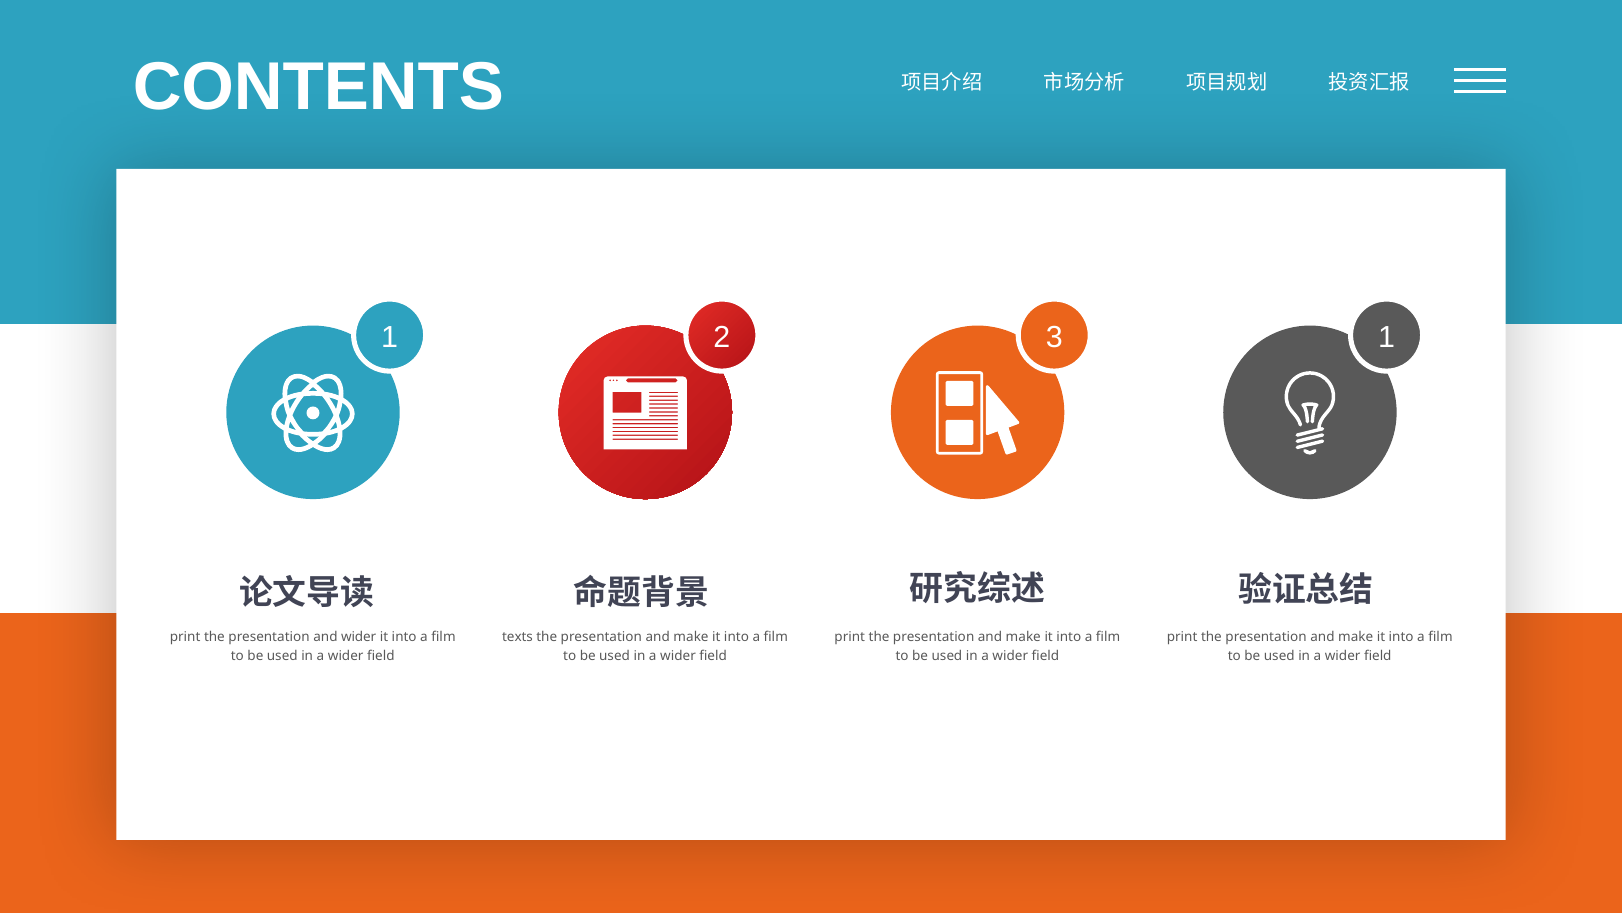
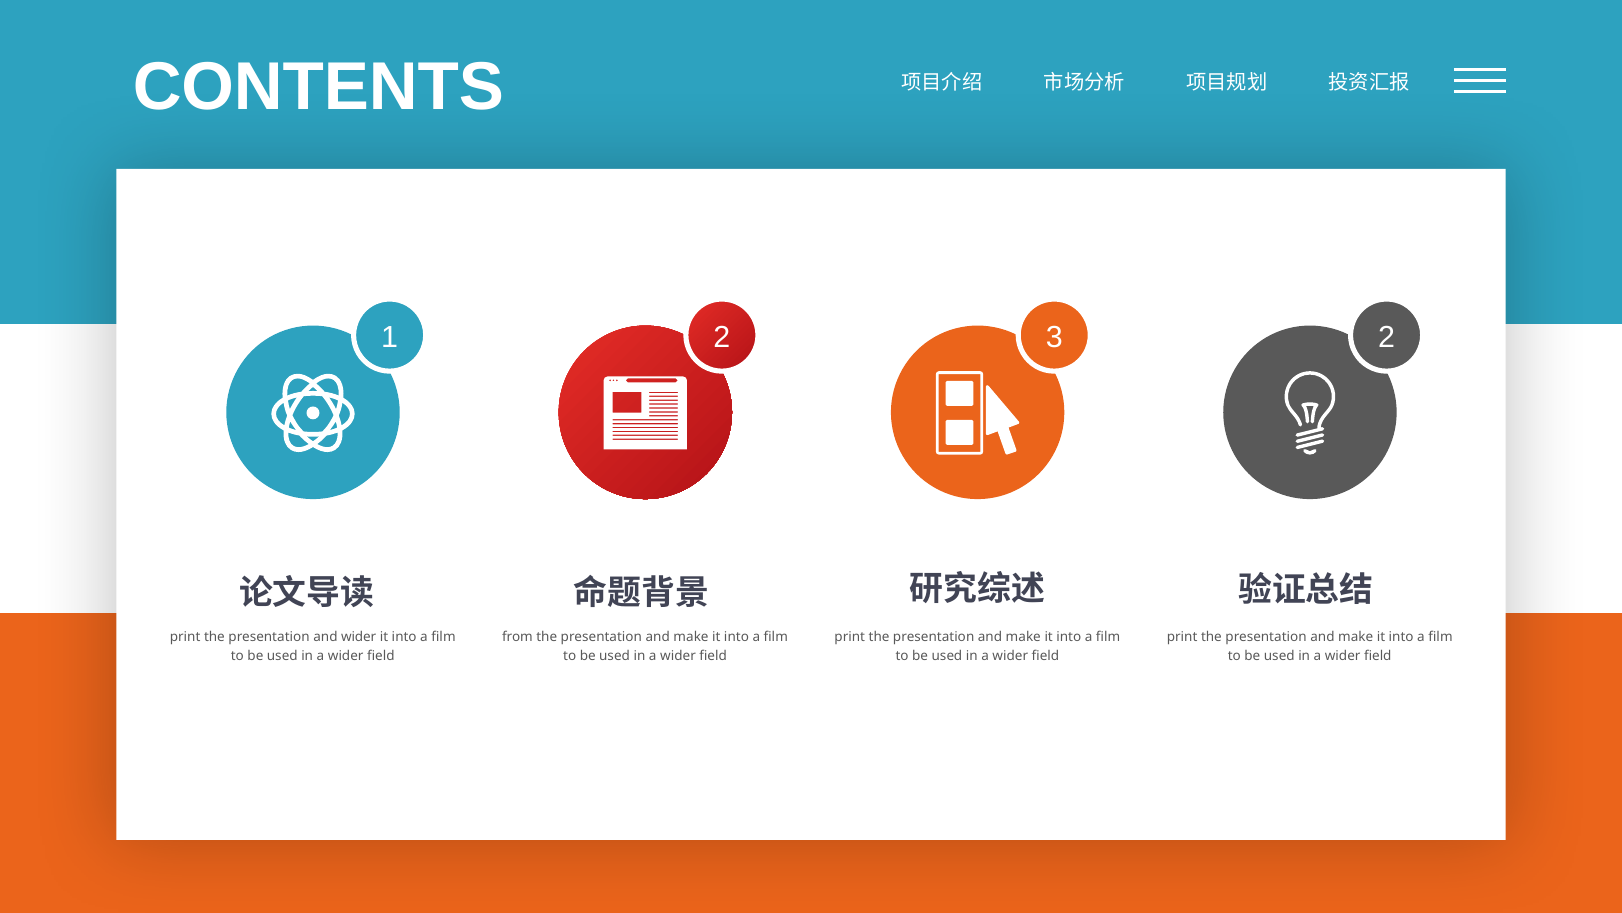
3 1: 1 -> 2 (1387, 337)
texts: texts -> from (518, 637)
